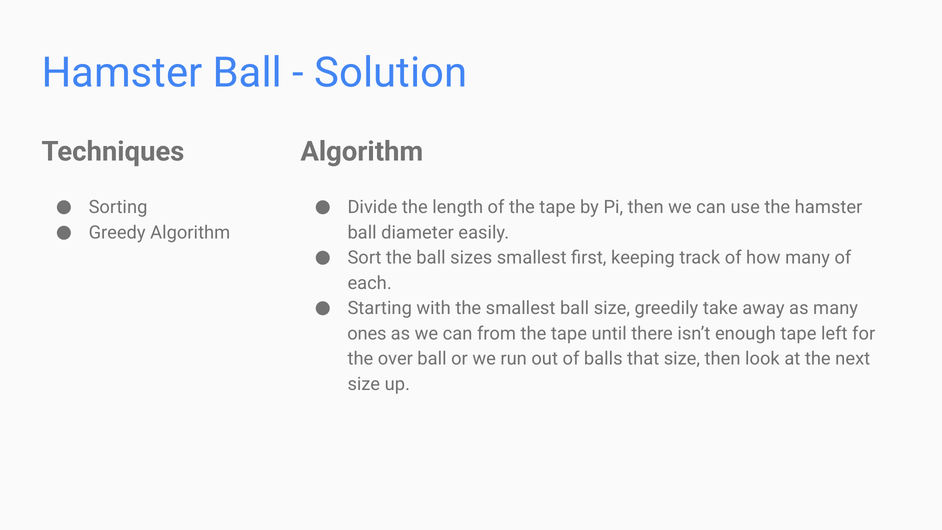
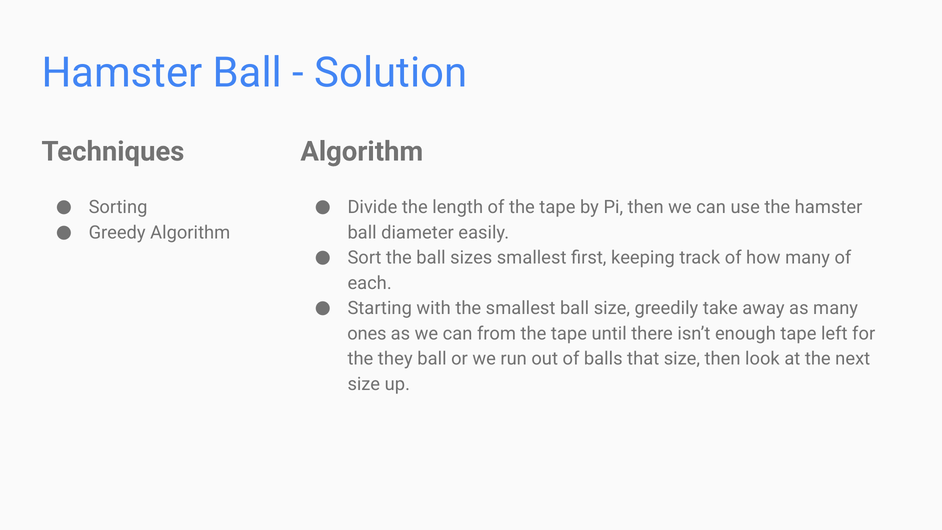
over: over -> they (395, 359)
